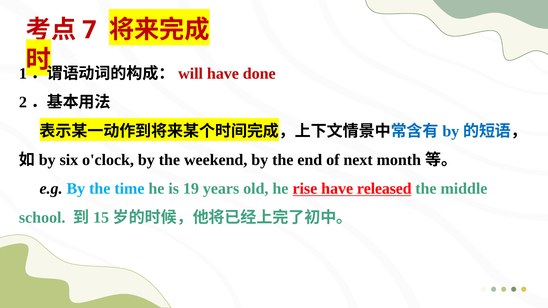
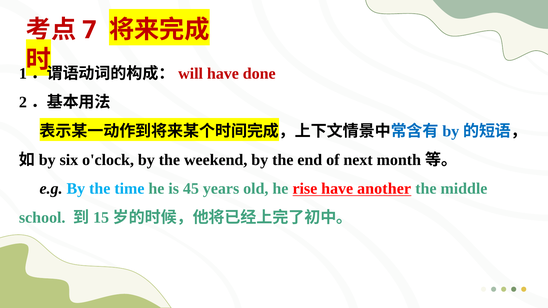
19: 19 -> 45 (191, 189)
released: released -> another (384, 189)
